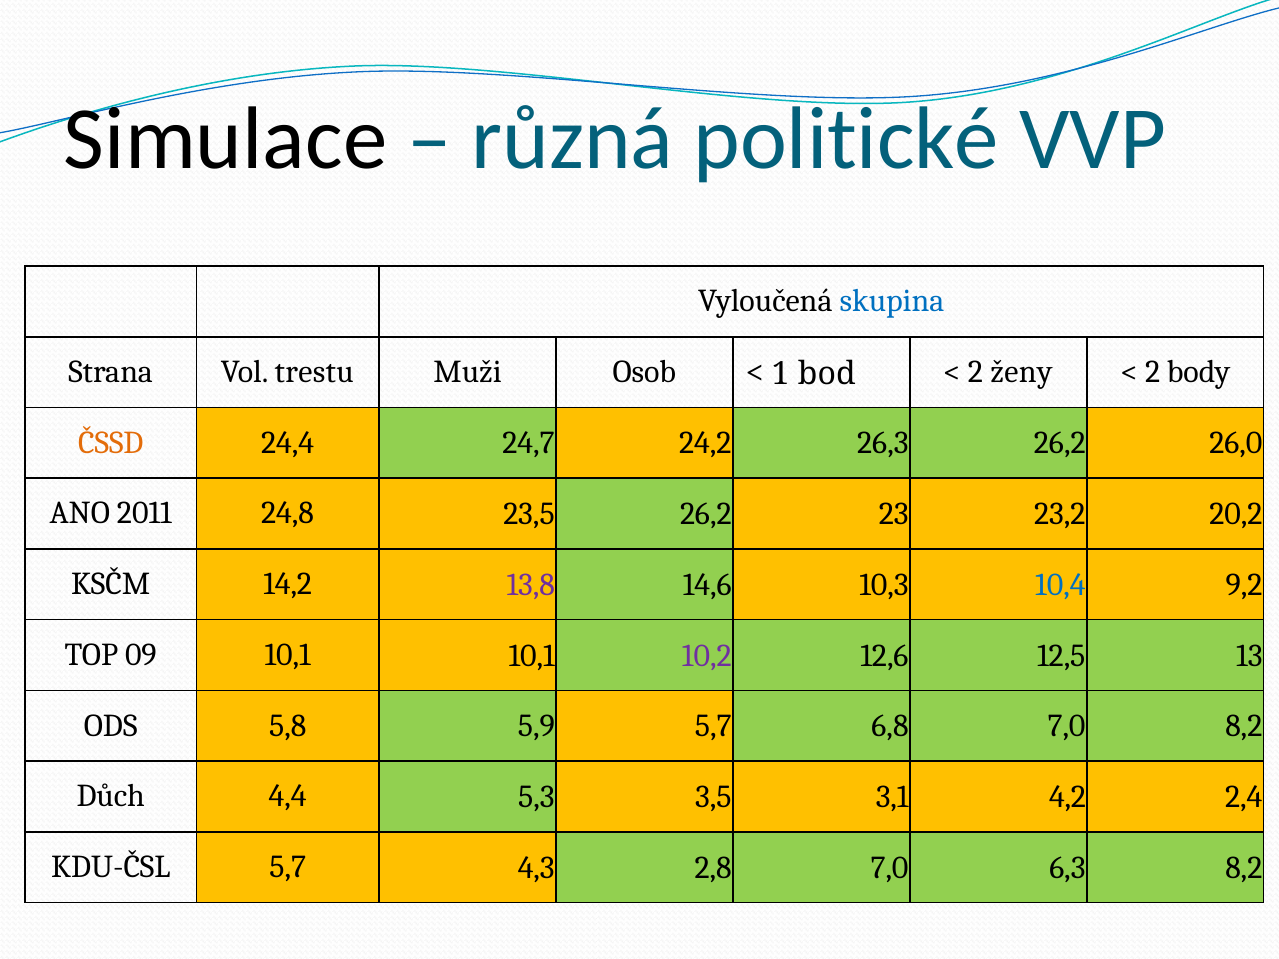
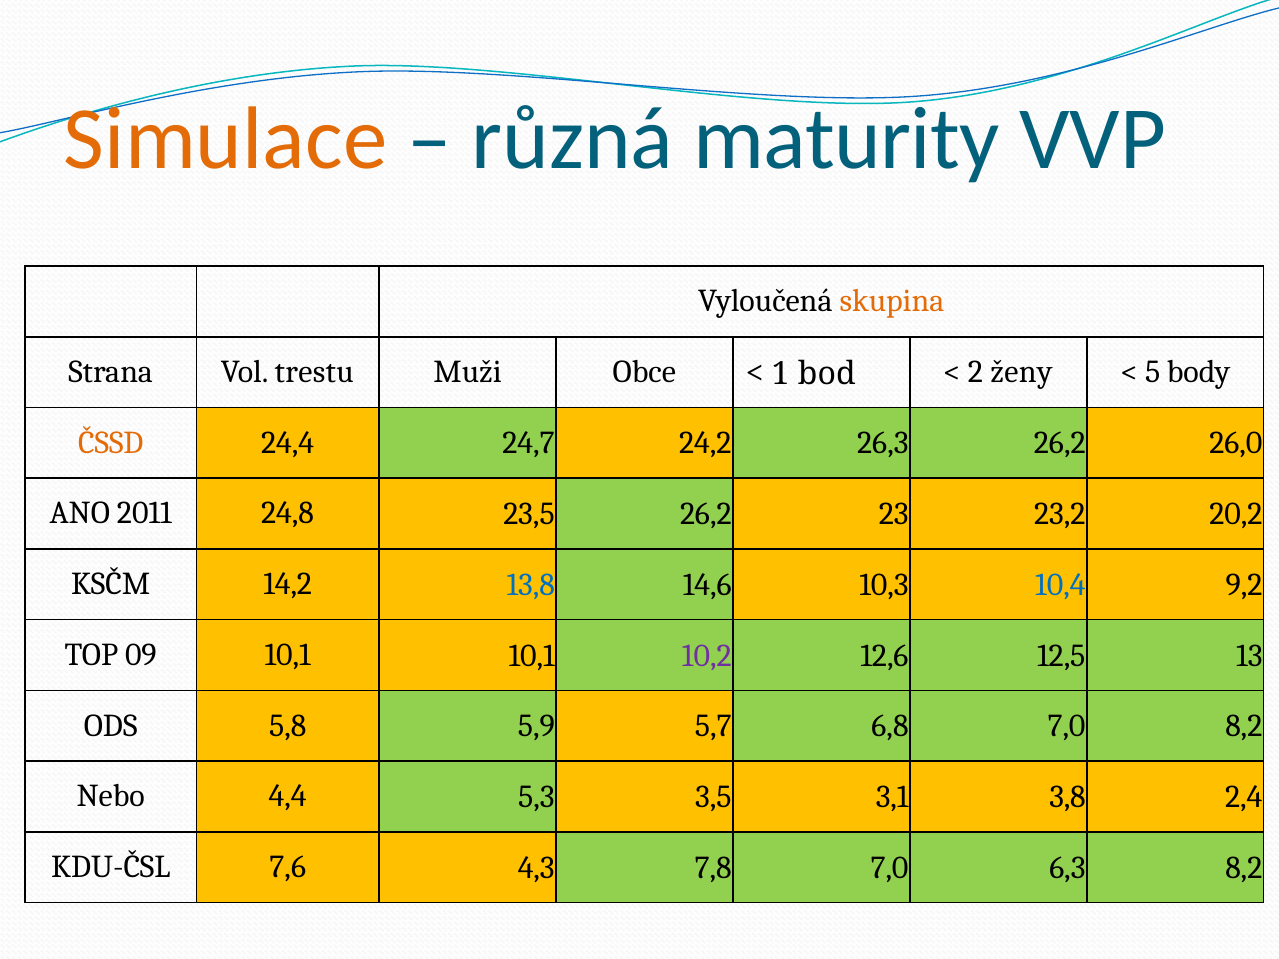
Simulace colour: black -> orange (226, 139)
politické: politické -> maturity (847, 139)
skupina colour: blue -> orange (892, 301)
Osob: Osob -> Obce (644, 372)
2: 2 -> 5 (1153, 372)
13,8 colour: purple -> blue (531, 585)
Důch: Důch -> Nebo (111, 797)
4,2: 4,2 -> 3,8 (1067, 797)
KDU-ČSL 5,7: 5,7 -> 7,6 (288, 867)
2,8: 2,8 -> 7,8 (713, 868)
